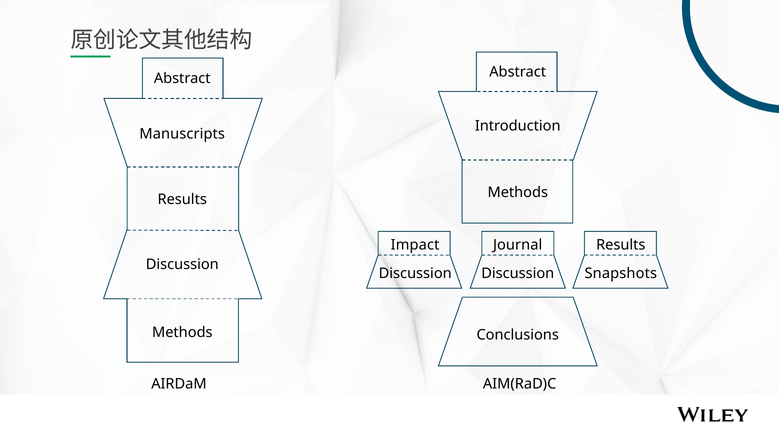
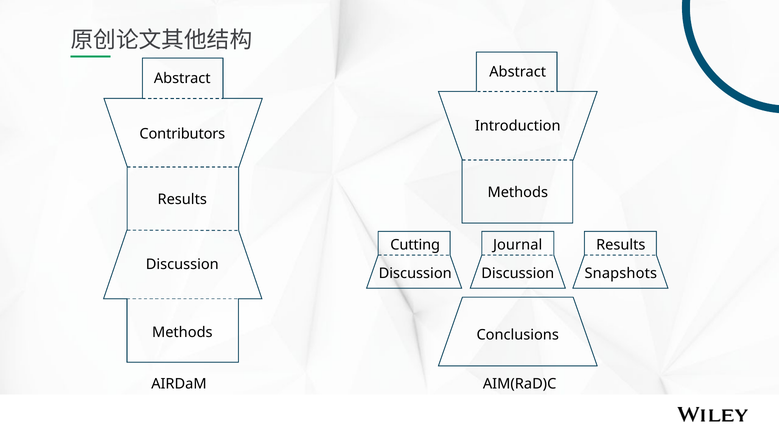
Manuscripts: Manuscripts -> Contributors (182, 134)
Impact: Impact -> Cutting (415, 245)
